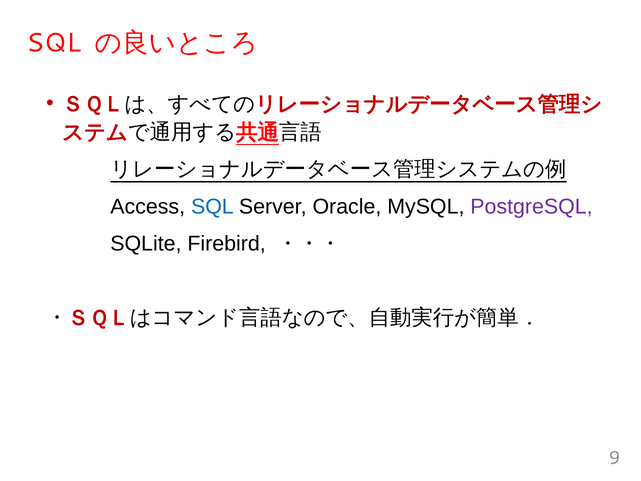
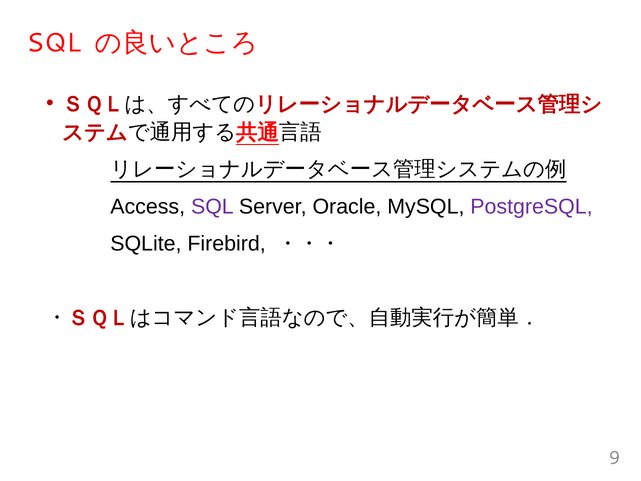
SQL colour: blue -> purple (212, 206)
